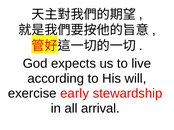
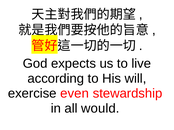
early: early -> even (75, 94)
arrival: arrival -> would (100, 109)
